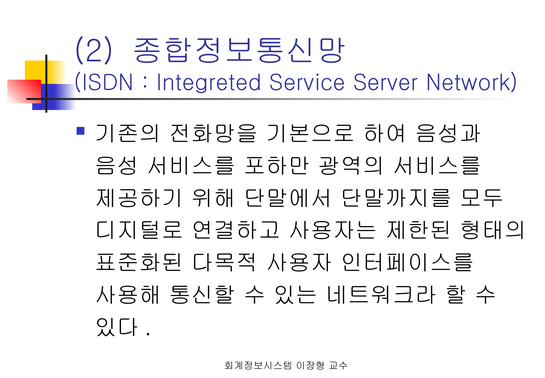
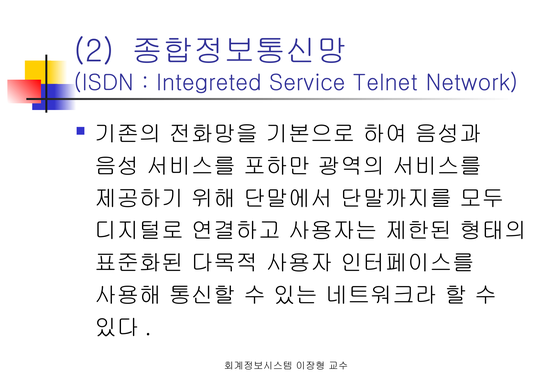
Server: Server -> Telnet (386, 82)
